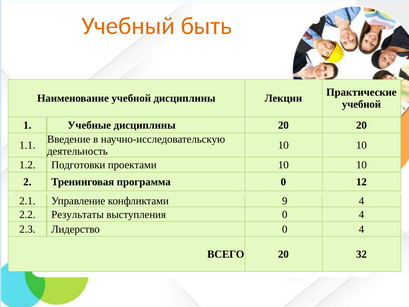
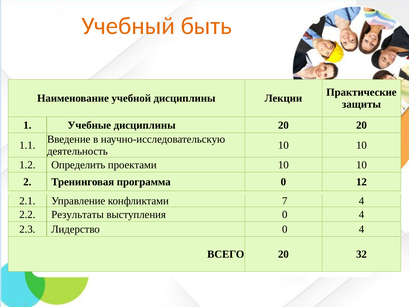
учебной: учебной -> защиты (361, 104)
Подготовки: Подготовки -> Определить (78, 165)
9: 9 -> 7 (285, 201)
